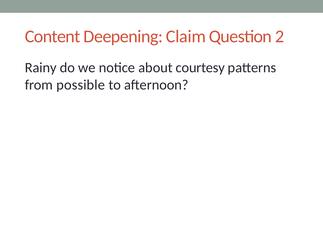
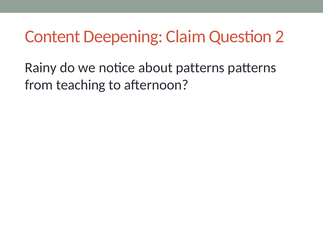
about courtesy: courtesy -> patterns (200, 68)
possible: possible -> teaching (81, 85)
